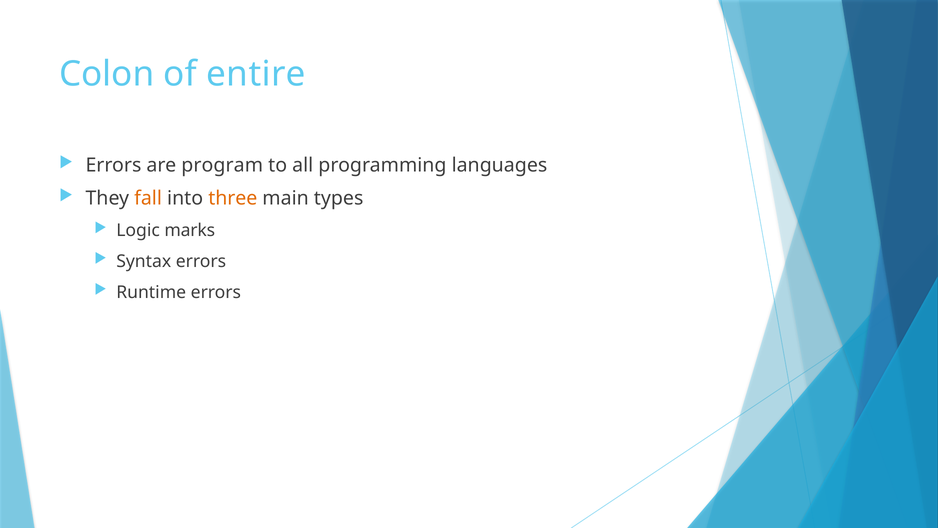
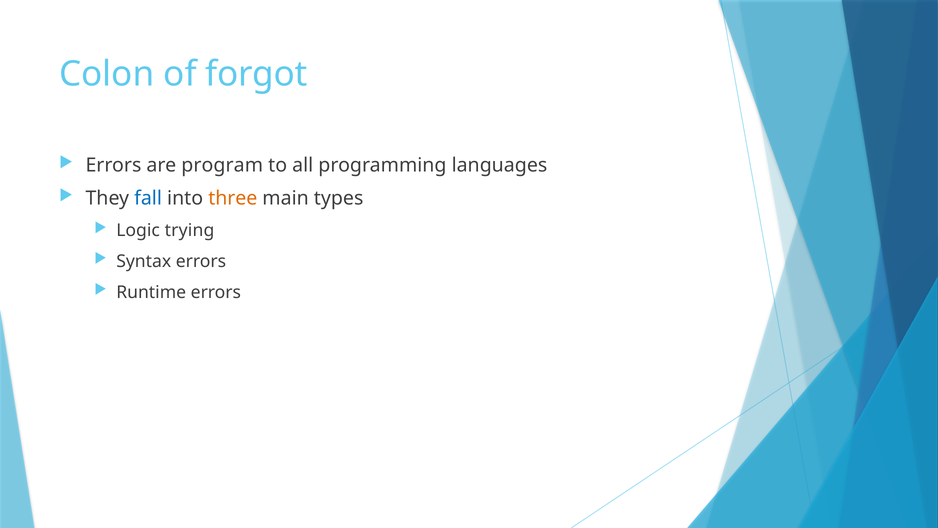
entire: entire -> forgot (256, 74)
fall colour: orange -> blue (148, 198)
marks: marks -> trying (190, 230)
